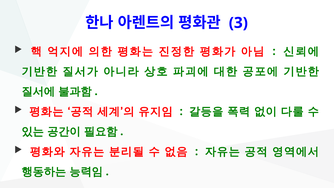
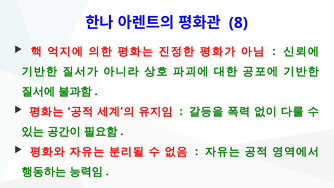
3: 3 -> 8 (238, 23)
